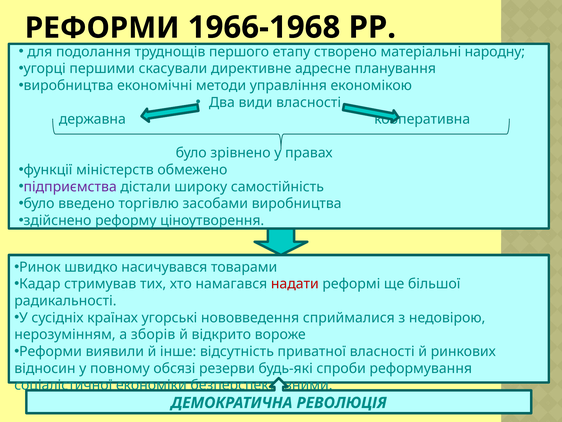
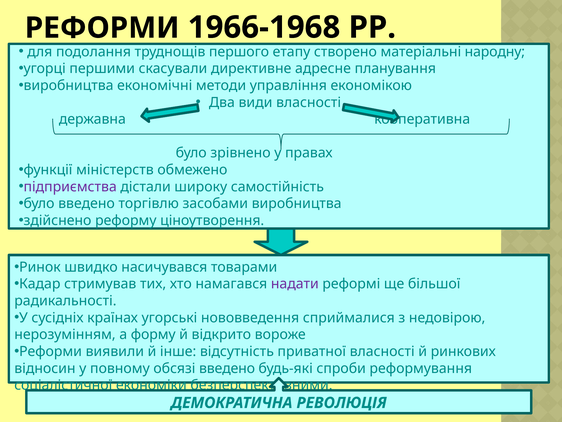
надати colour: red -> purple (295, 284)
зборів: зборів -> форму (153, 334)
обсязі резерви: резерви -> введено (227, 368)
